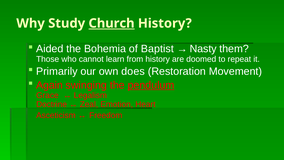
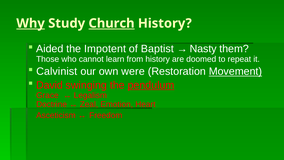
Why underline: none -> present (31, 23)
Bohemia: Bohemia -> Impotent (105, 49)
Primarily: Primarily -> Calvinist (57, 71)
does: does -> were (133, 71)
Movement underline: none -> present (235, 71)
Again: Again -> David (49, 85)
